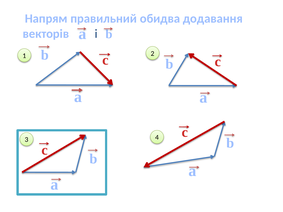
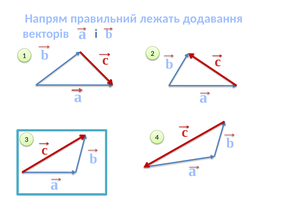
обидва: обидва -> лежать (160, 19)
